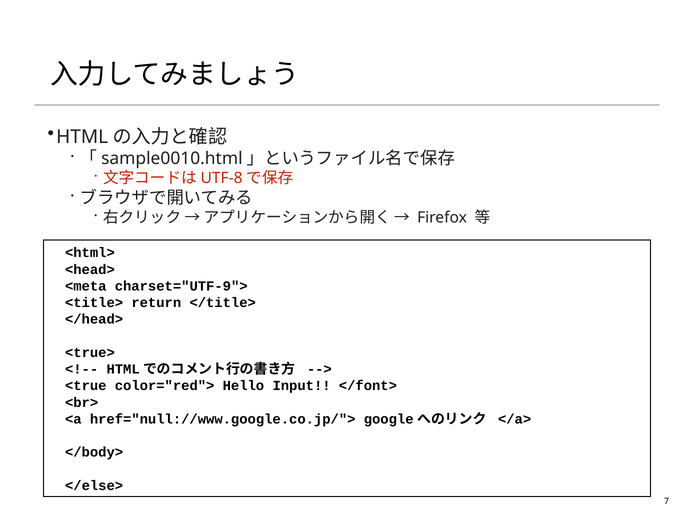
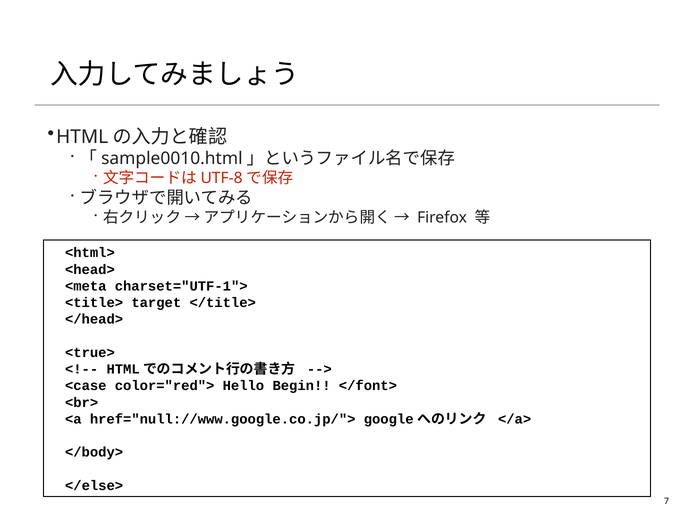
charset="UTF-9">: charset="UTF-9"> -> charset="UTF-1"> (181, 286)
return: return -> target (156, 303)
<true: <true -> <case (86, 386)
Input: Input -> Begin (302, 386)
